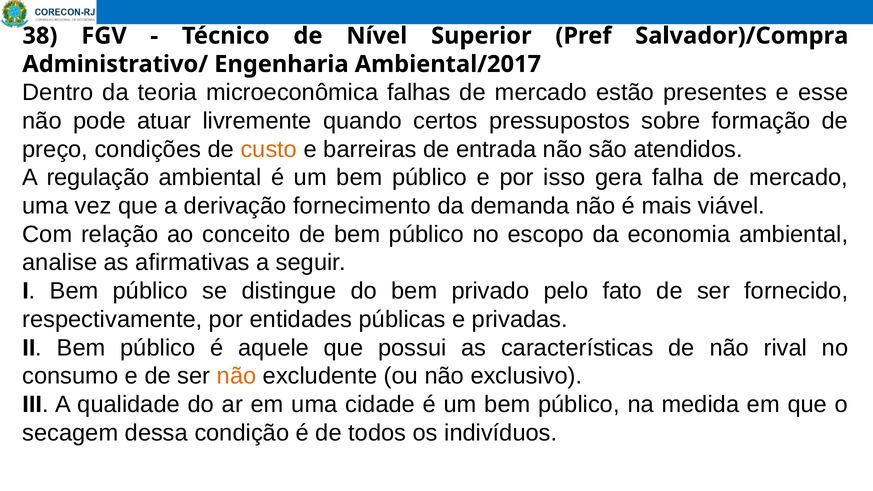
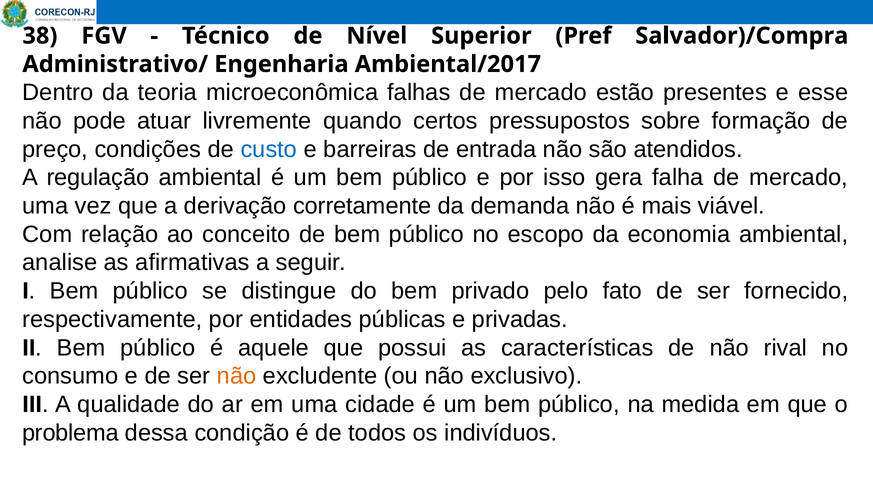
custo colour: orange -> blue (269, 149)
fornecimento: fornecimento -> corretamente (362, 206)
secagem: secagem -> problema (70, 433)
